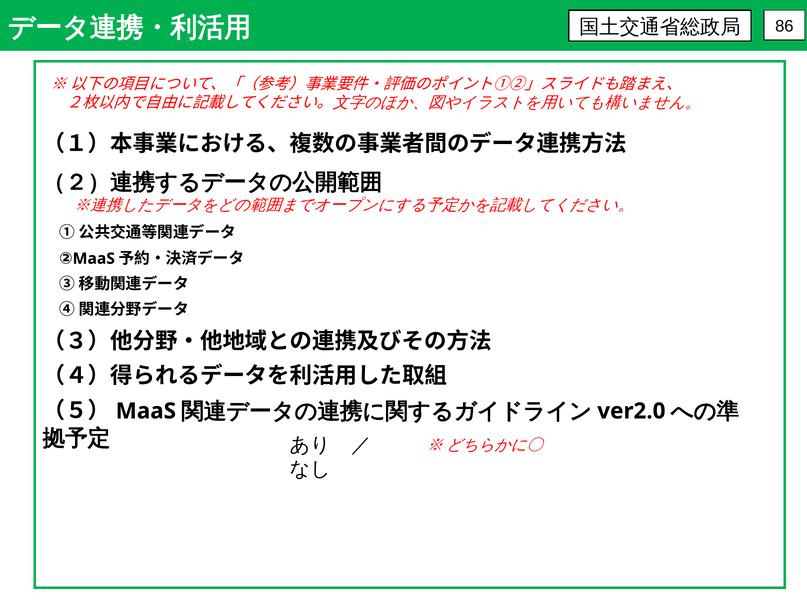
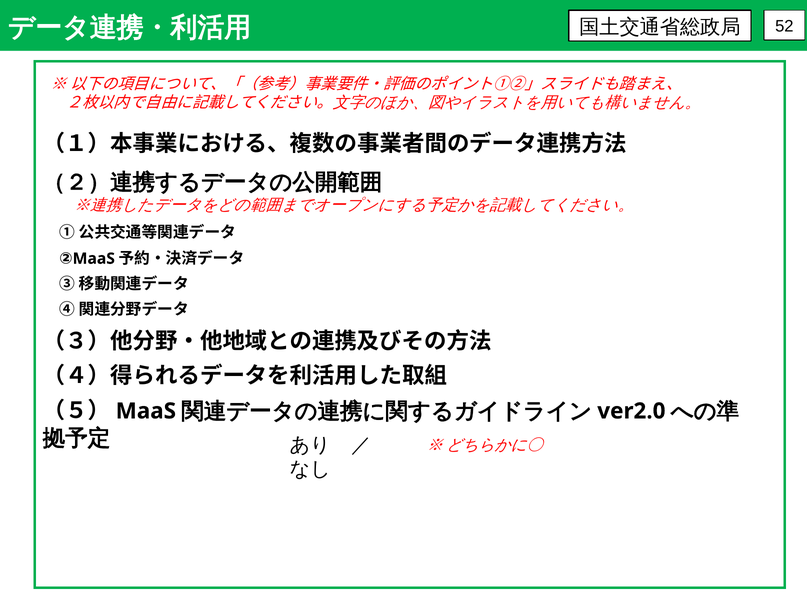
86: 86 -> 52 (784, 26)
